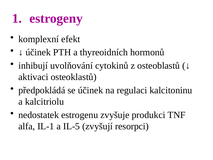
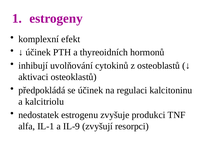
IL-5: IL-5 -> IL-9 (71, 126)
